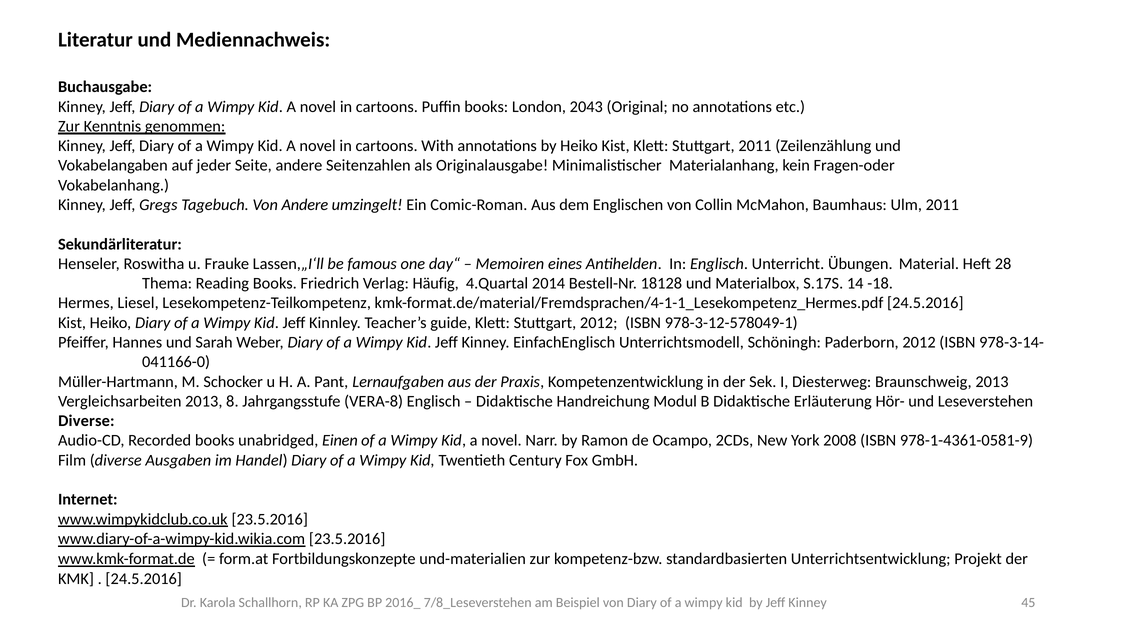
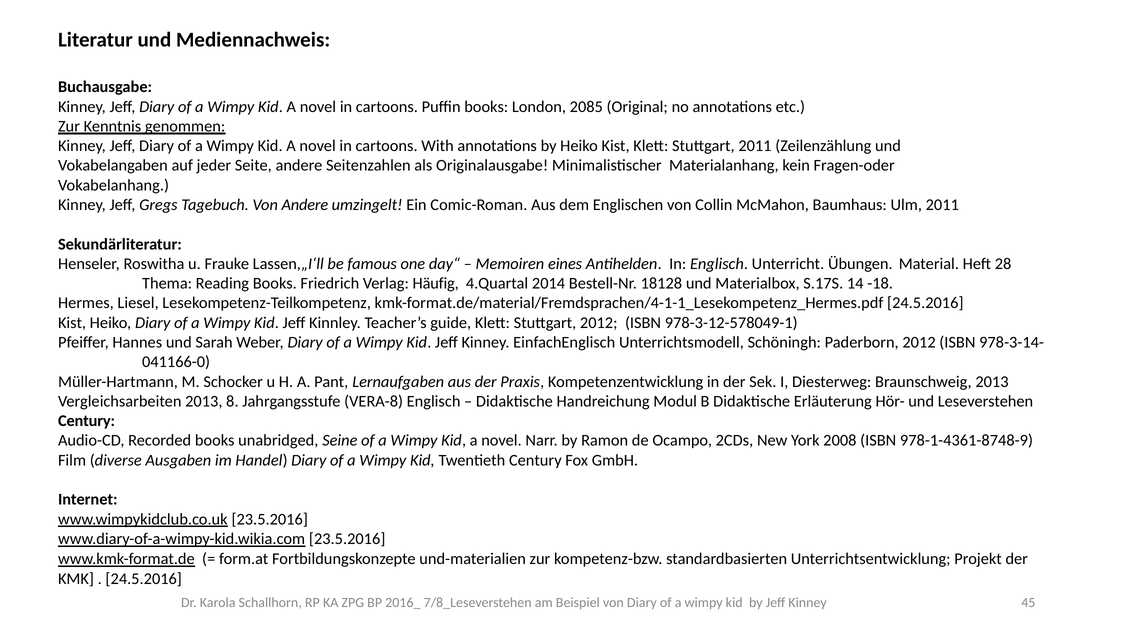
2043: 2043 -> 2085 (586, 107)
Diverse: Diverse -> Century (87, 421)
Einen: Einen -> Seine (340, 440)
978-1-4361-0581-9: 978-1-4361-0581-9 -> 978-1-4361-8748-9 (966, 440)
